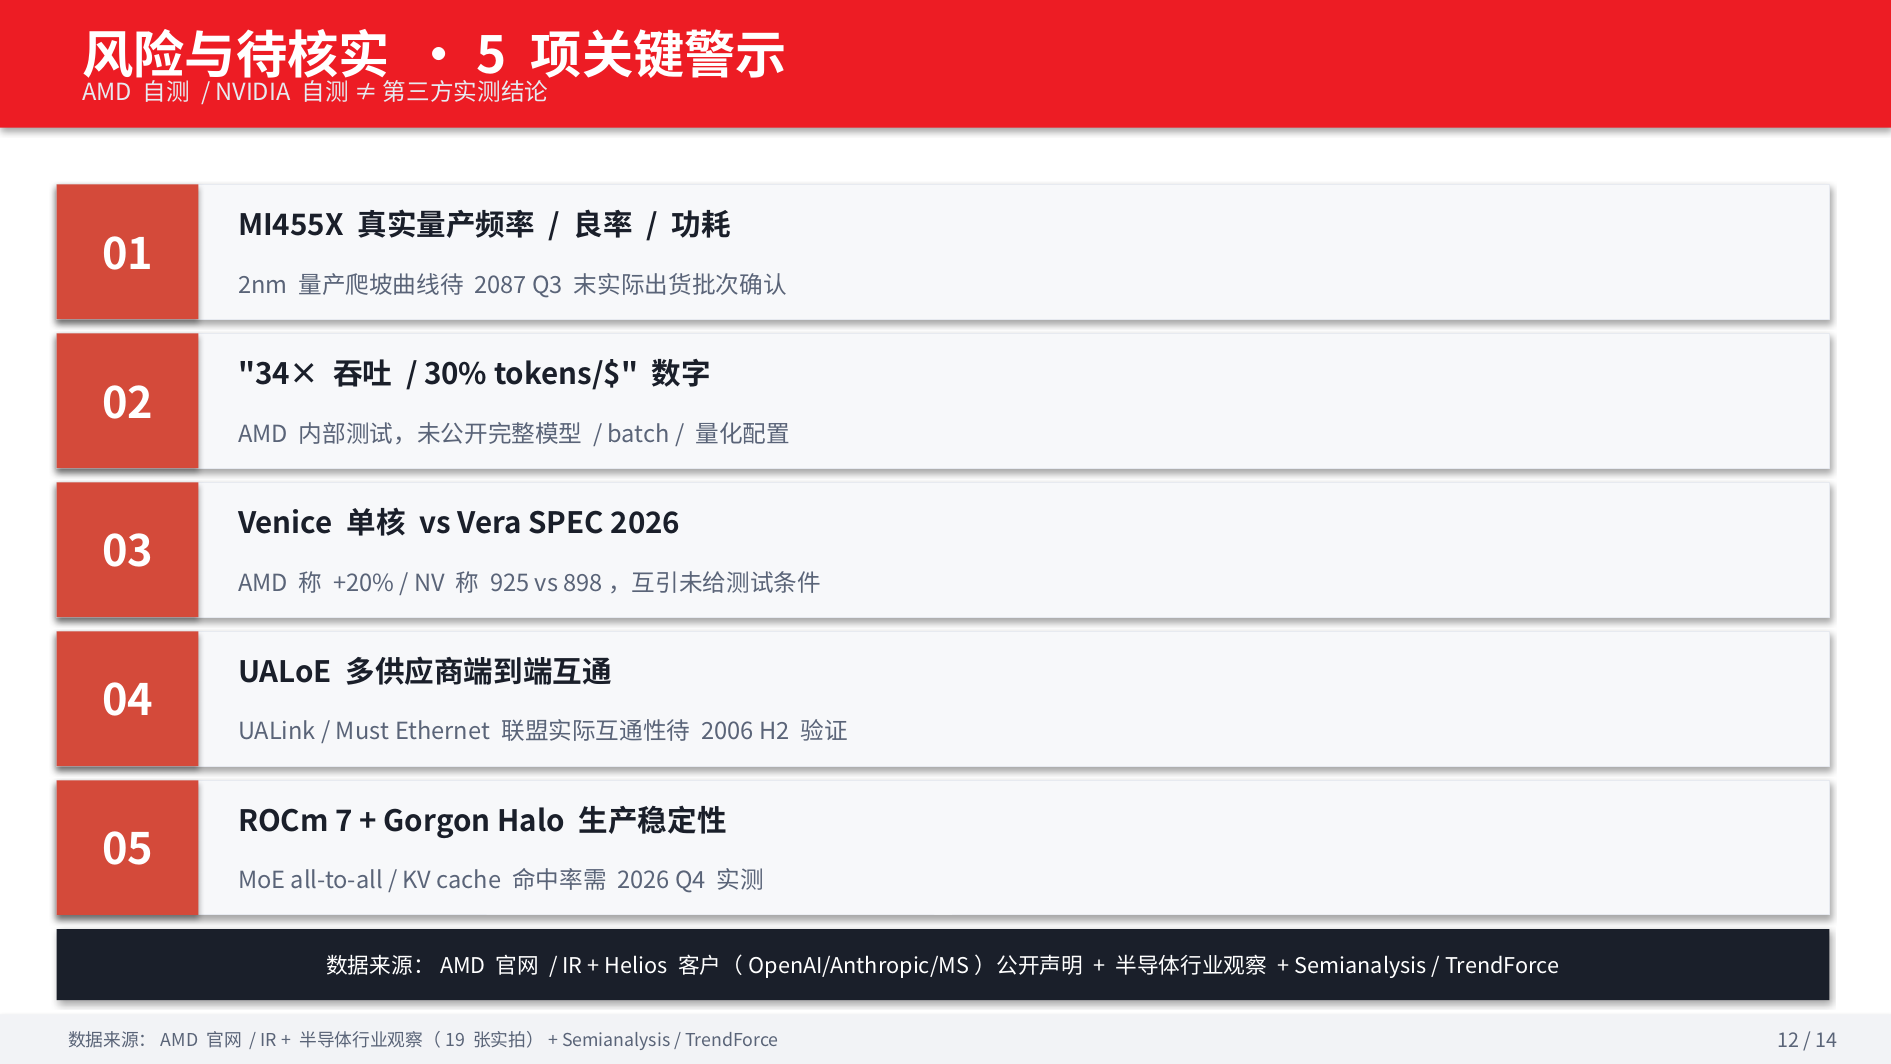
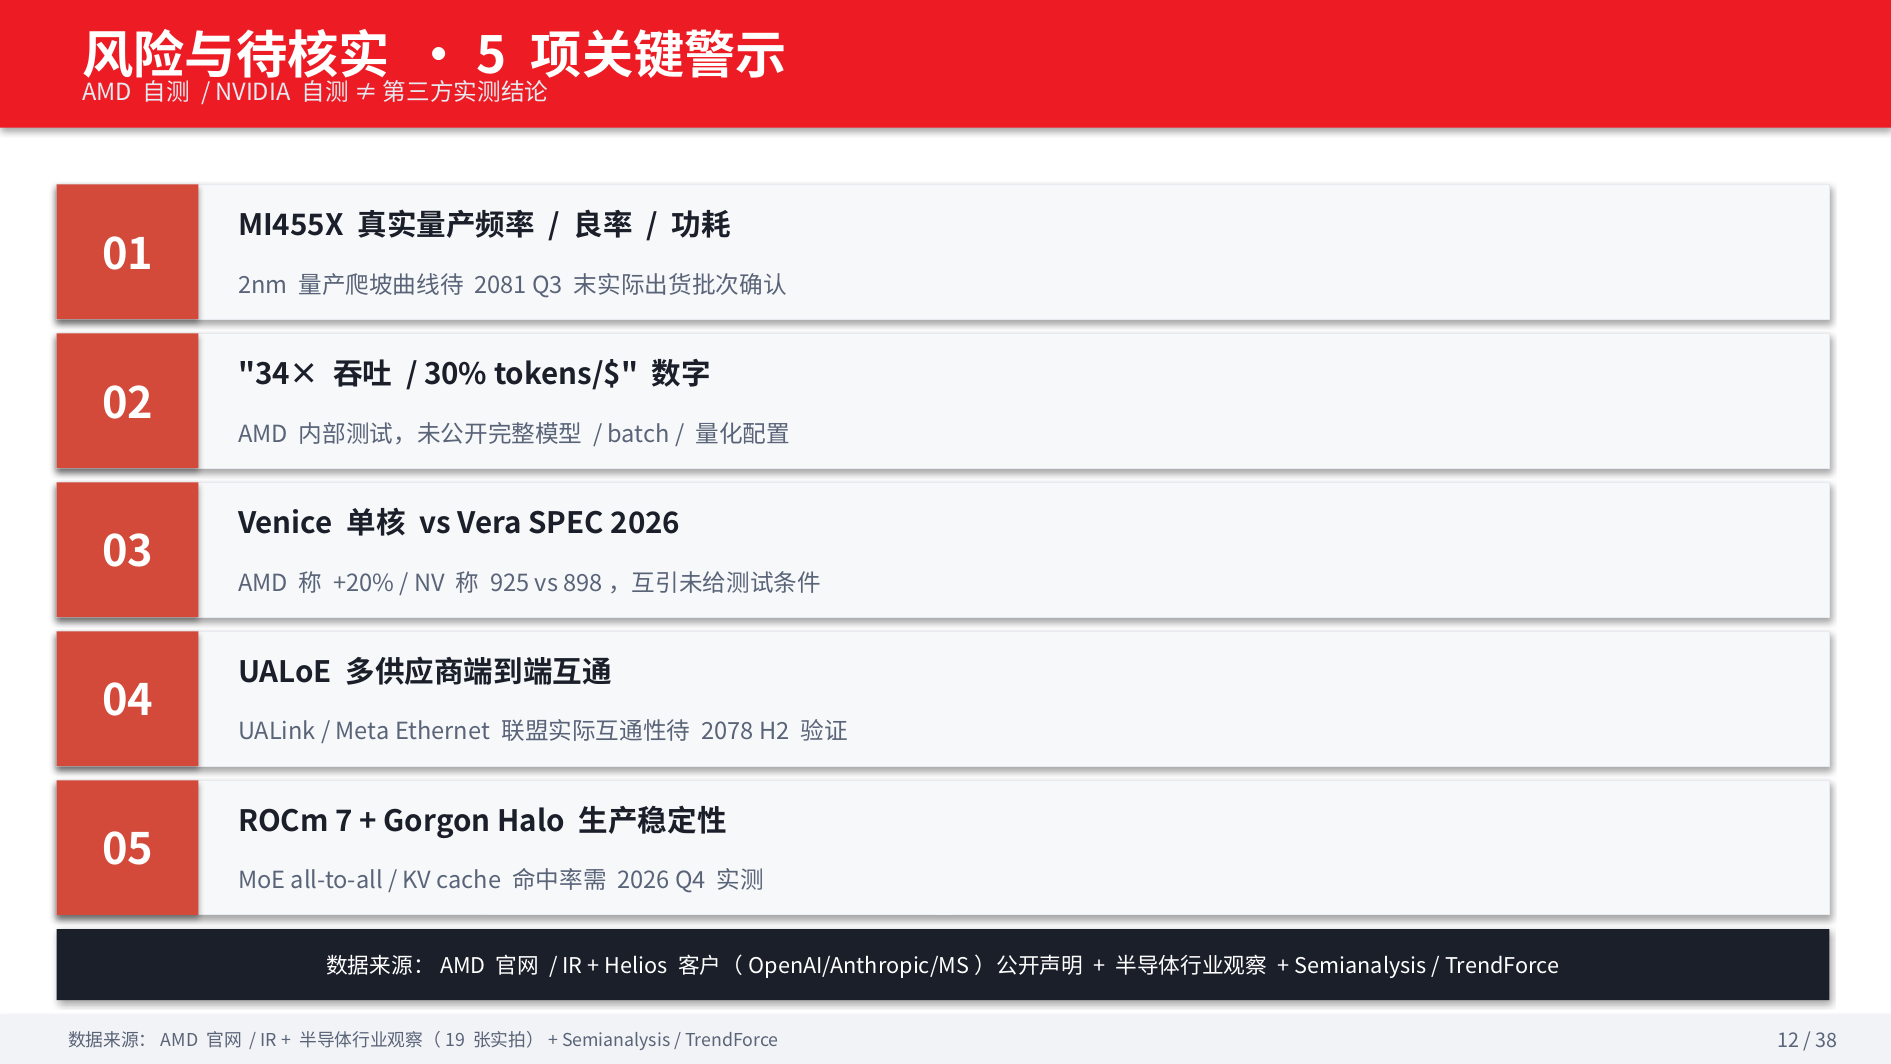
2087: 2087 -> 2081 (501, 285)
Must: Must -> Meta (363, 732)
2006: 2006 -> 2078 (728, 732)
14: 14 -> 38 (1826, 1041)
